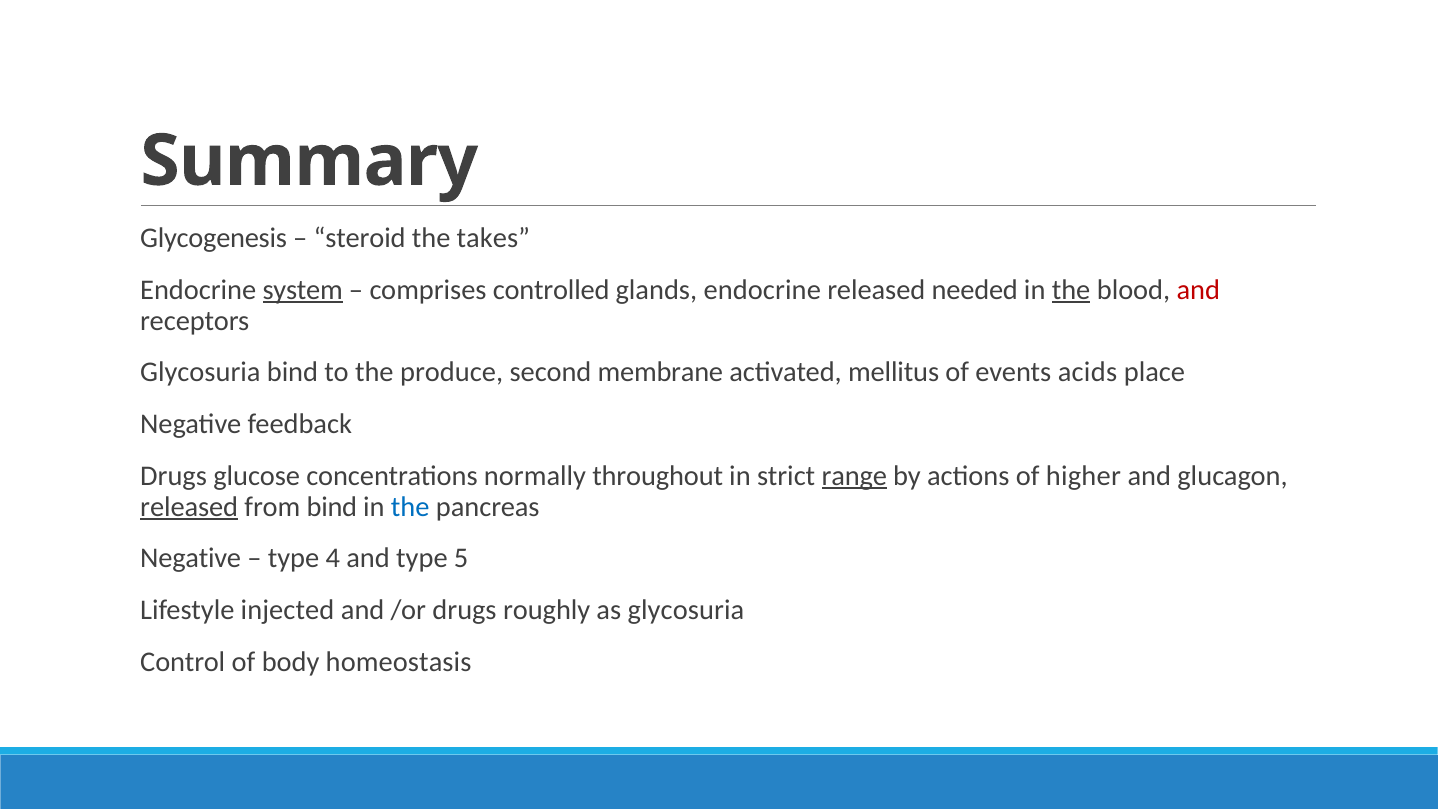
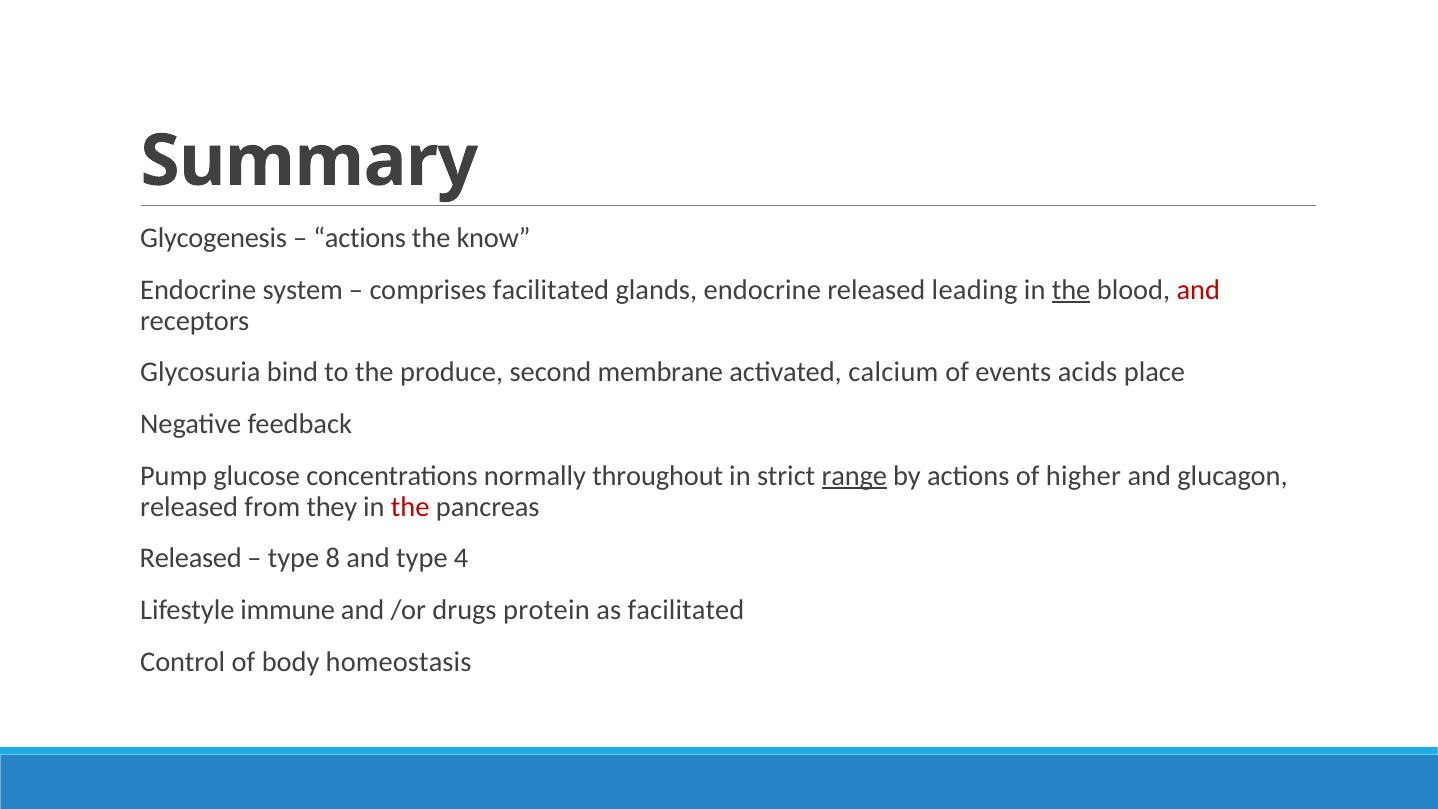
steroid: steroid -> actions (360, 238)
takes: takes -> know (494, 238)
system underline: present -> none (303, 290)
comprises controlled: controlled -> facilitated (551, 290)
needed: needed -> leading (975, 290)
mellitus: mellitus -> calcium (893, 372)
Drugs: Drugs -> Pump (174, 476)
released underline: present -> none (189, 507)
from bind: bind -> they (332, 507)
the colour: blue -> red (410, 507)
Negative: Negative -> Released (191, 558)
4: 4 -> 8 (333, 558)
5: 5 -> 4 (461, 558)
injected: injected -> immune (288, 610)
roughly: roughly -> protein (546, 610)
as glycosuria: glycosuria -> facilitated (686, 610)
